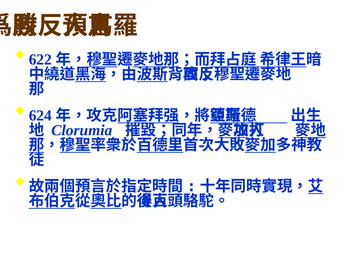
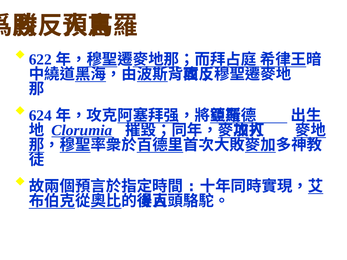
Clorumia underline: none -> present (82, 130)
